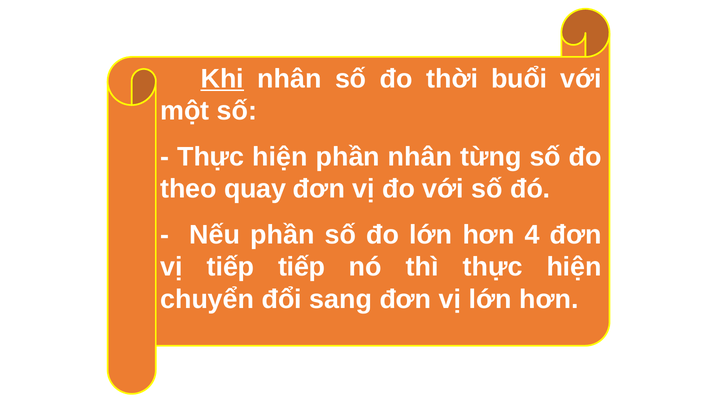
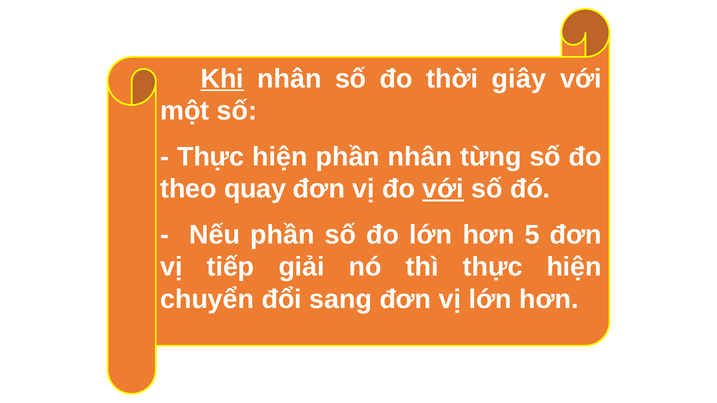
buổi: buổi -> giây (519, 79)
với underline: none -> present (443, 189)
4: 4 -> 5 (532, 235)
tiếp tiếp: tiếp -> giải (302, 267)
